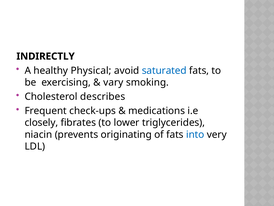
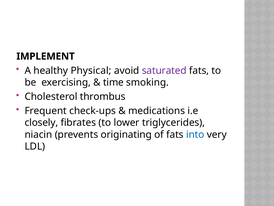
INDIRECTLY: INDIRECTLY -> IMPLEMENT (46, 56)
saturated colour: blue -> purple (164, 70)
vary: vary -> time (113, 82)
describes: describes -> thrombus (103, 96)
